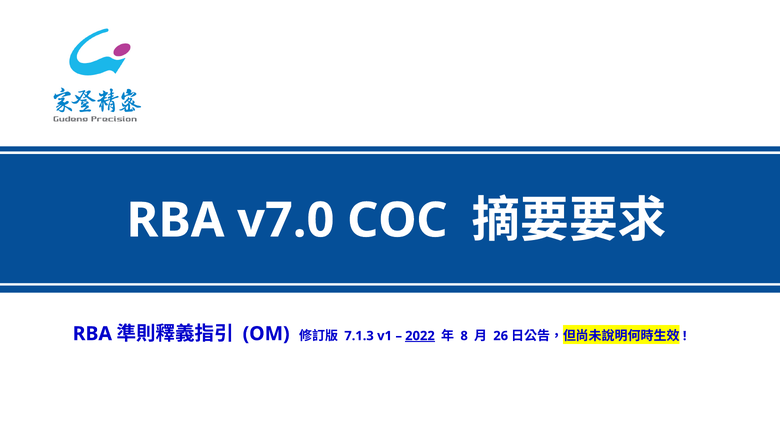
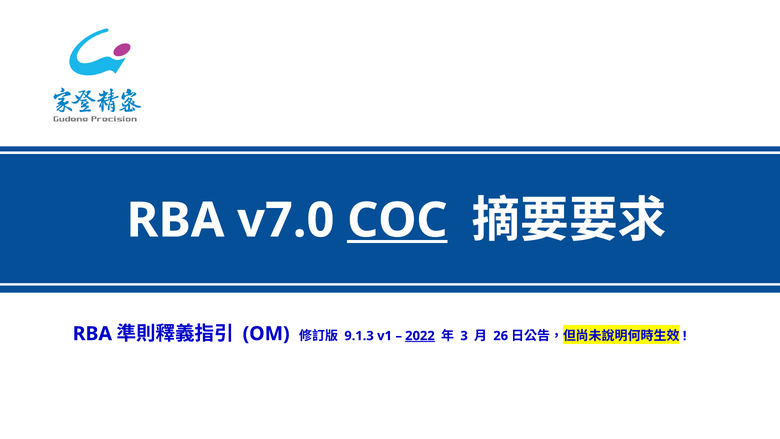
COC underline: none -> present (397, 220)
7.1.3: 7.1.3 -> 9.1.3 (359, 336)
8: 8 -> 3 (464, 336)
